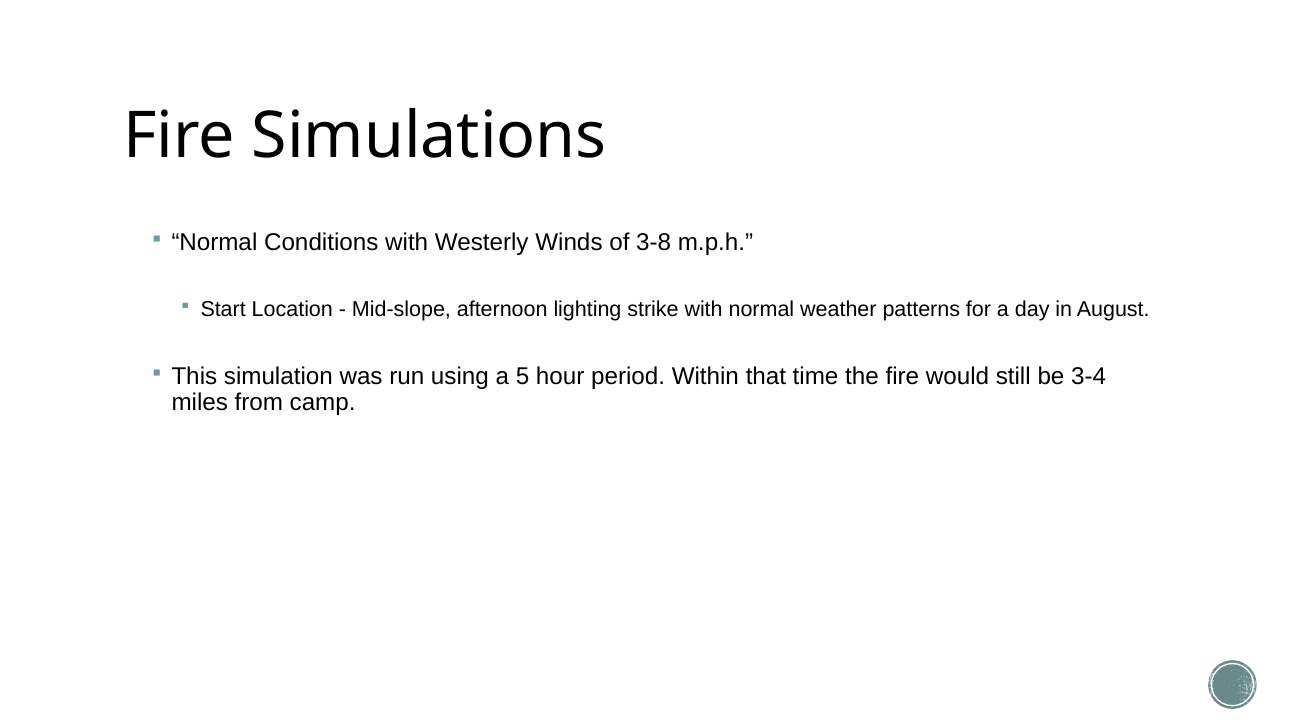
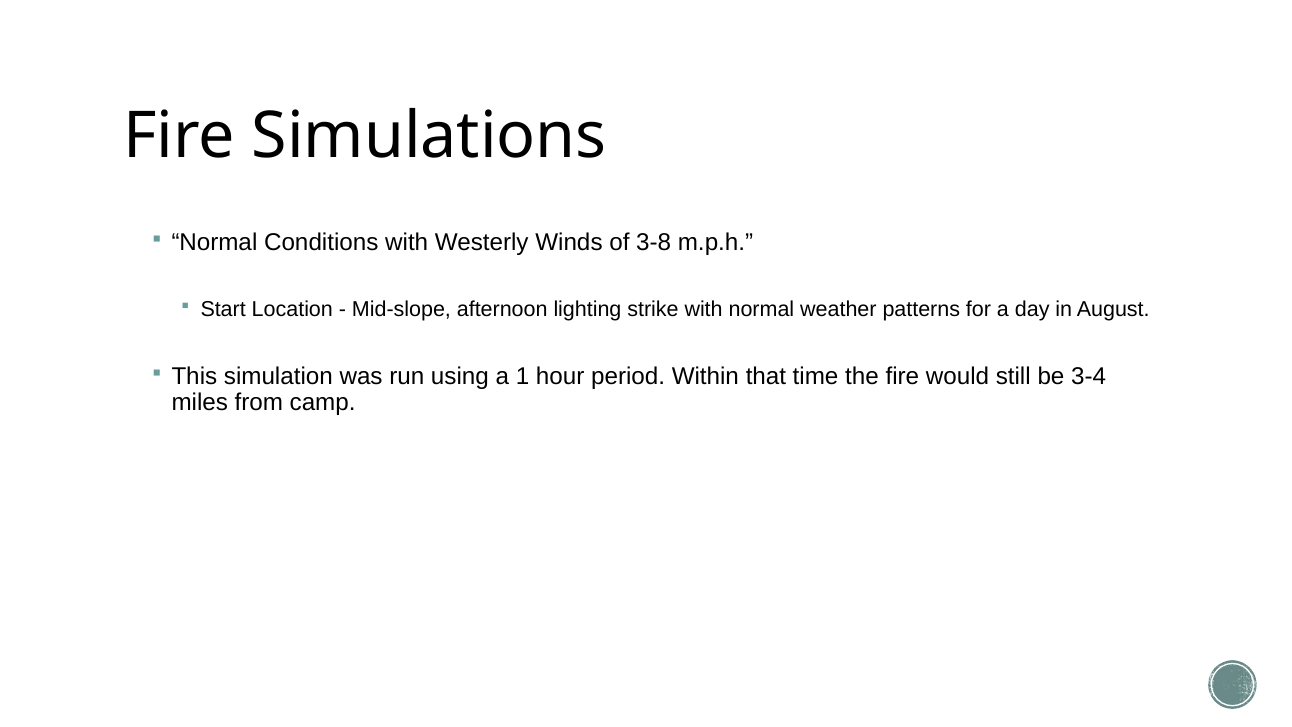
5: 5 -> 1 (523, 377)
